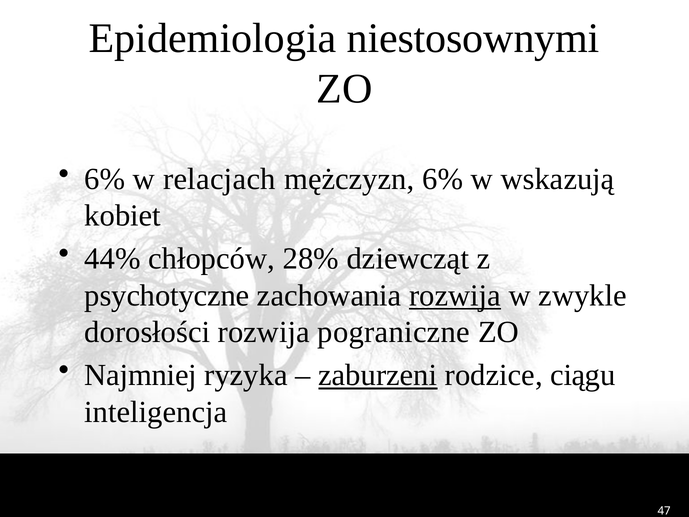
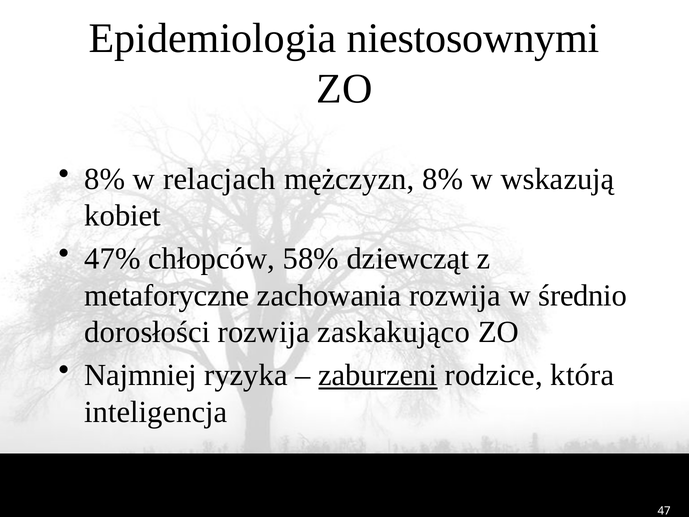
6%: 6% -> 8% (105, 179)
mężczyzn 6%: 6% -> 8% (443, 179)
44%: 44% -> 47% (113, 259)
28%: 28% -> 58% (311, 259)
psychotyczne: psychotyczne -> metaforyczne (167, 295)
rozwija underline: present -> none (455, 295)
zwykle: zwykle -> średnio (583, 295)
pograniczne: pograniczne -> zaskakująco (394, 332)
ciągu: ciągu -> która (582, 375)
